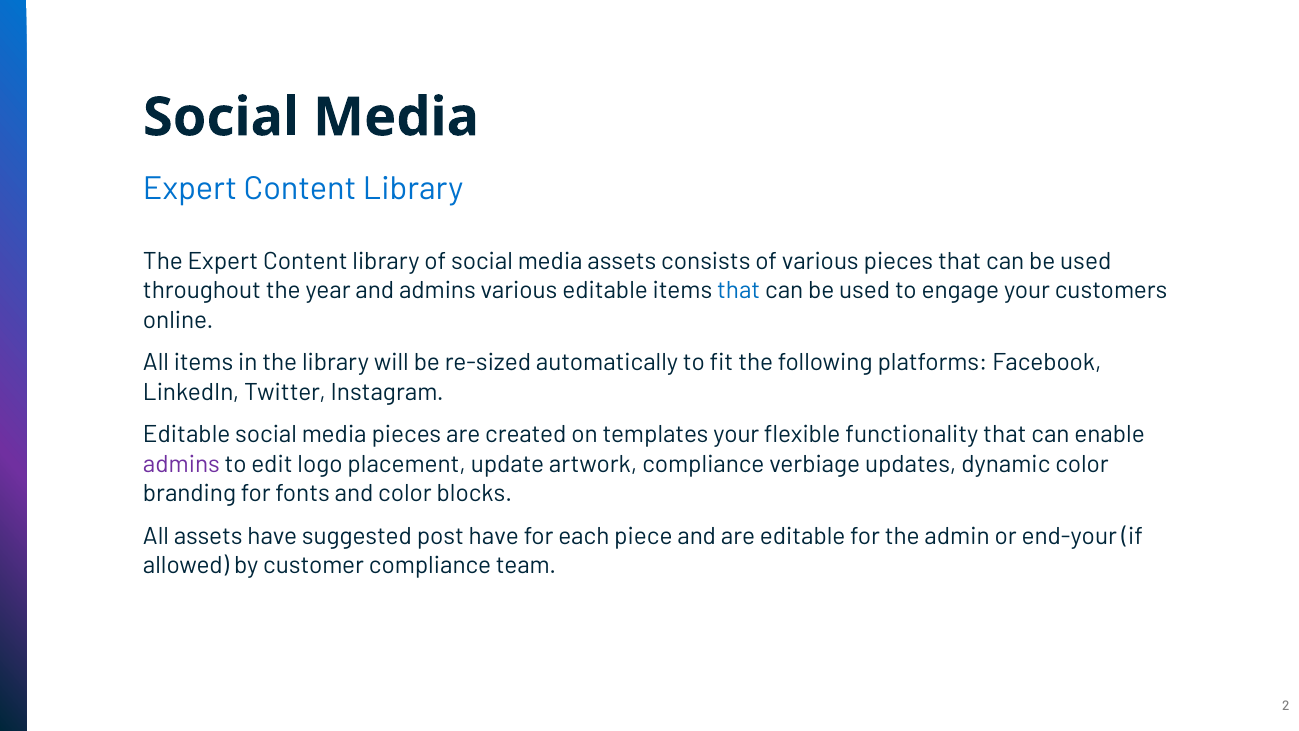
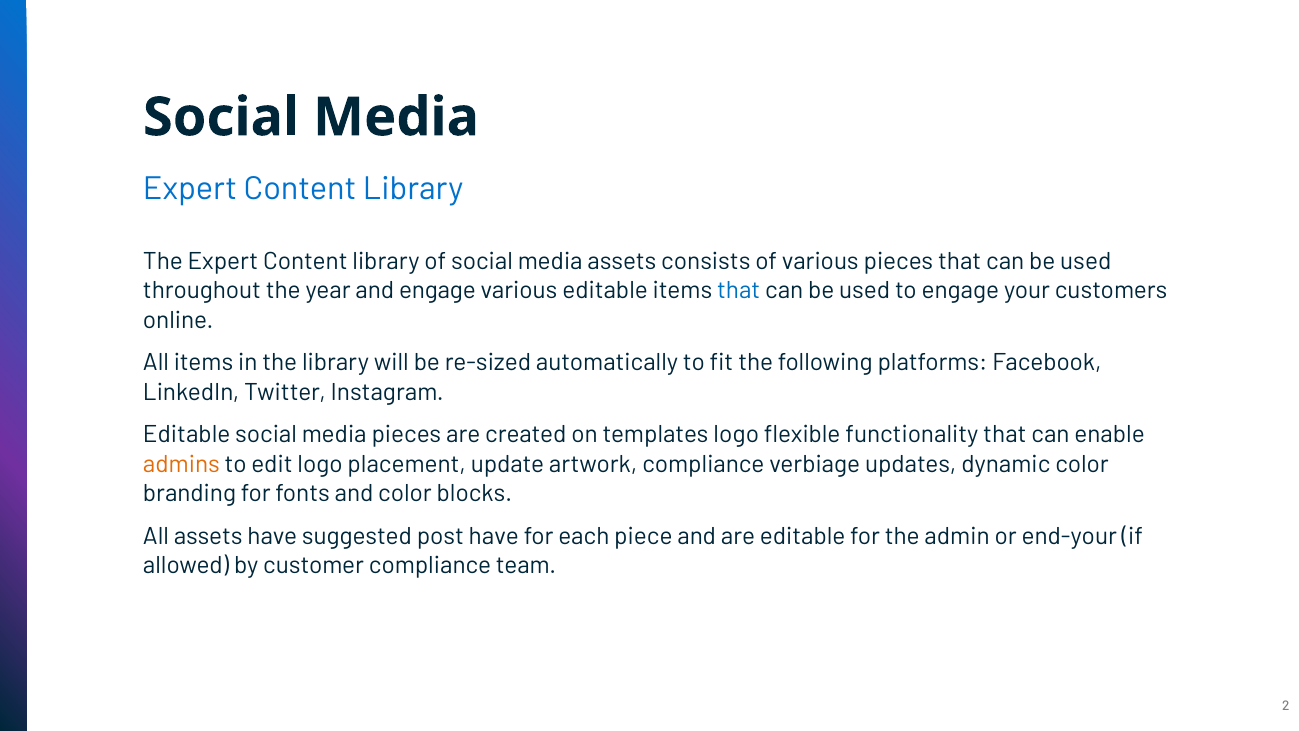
and admins: admins -> engage (437, 291)
templates your: your -> logo (736, 435)
admins colour: purple -> orange (181, 464)
